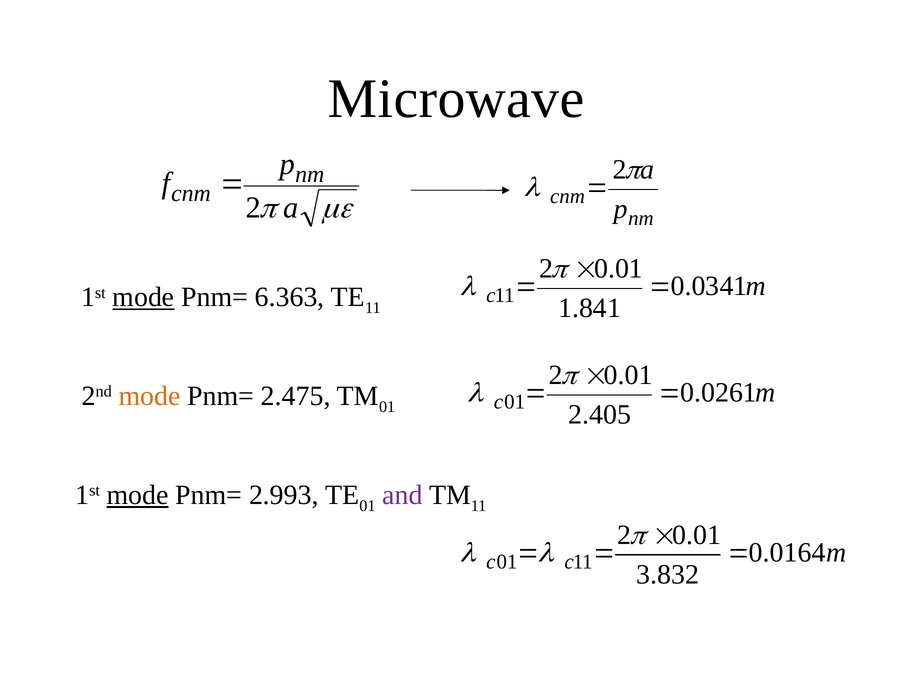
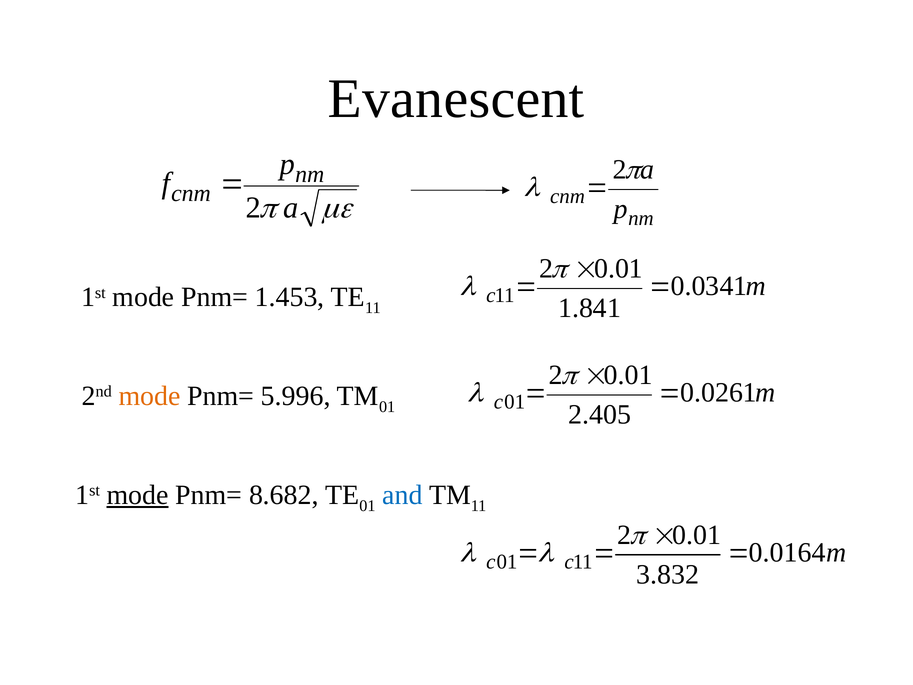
Microwave: Microwave -> Evanescent (456, 99)
mode underline: present -> none (143, 297)
6.363: 6.363 -> 1.453 (290, 297)
2.475: 2.475 -> 5.996 (296, 396)
2.993: 2.993 -> 8.682 (284, 495)
and colour: purple -> blue (403, 495)
